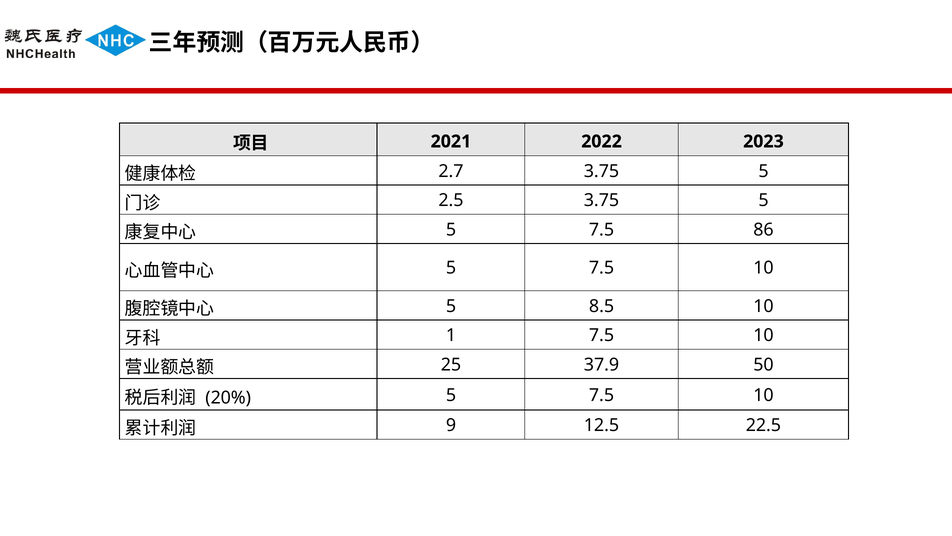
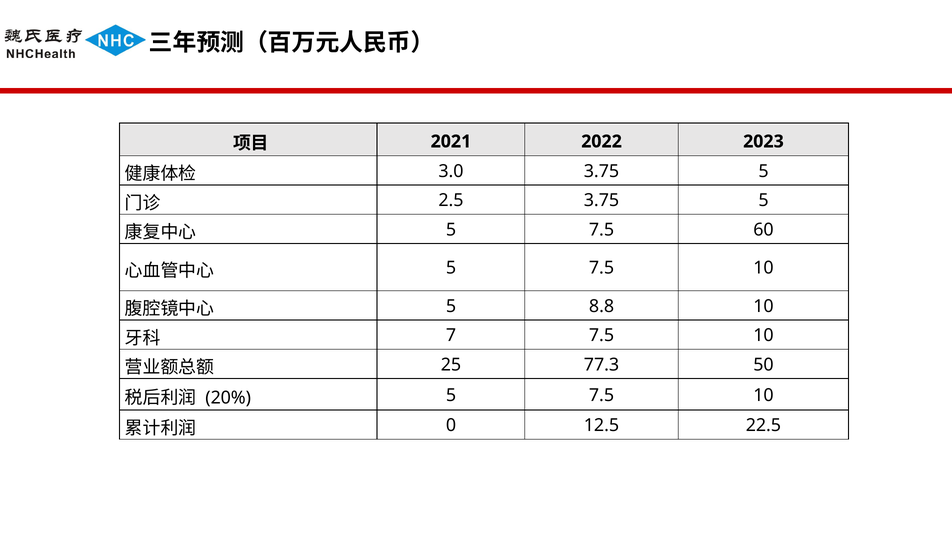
2.7: 2.7 -> 3.0 (451, 171)
86: 86 -> 60 (763, 230)
8.5: 8.5 -> 8.8 (602, 306)
1: 1 -> 7 (451, 335)
37.9: 37.9 -> 77.3 (602, 364)
9: 9 -> 0 (451, 425)
